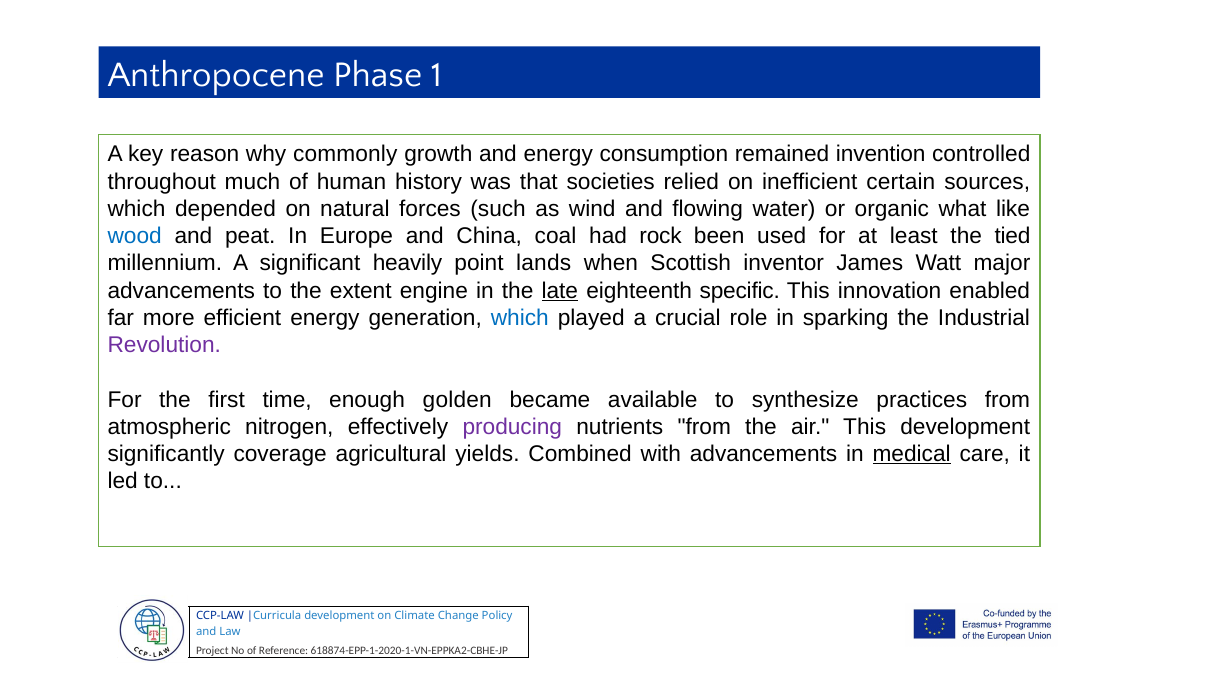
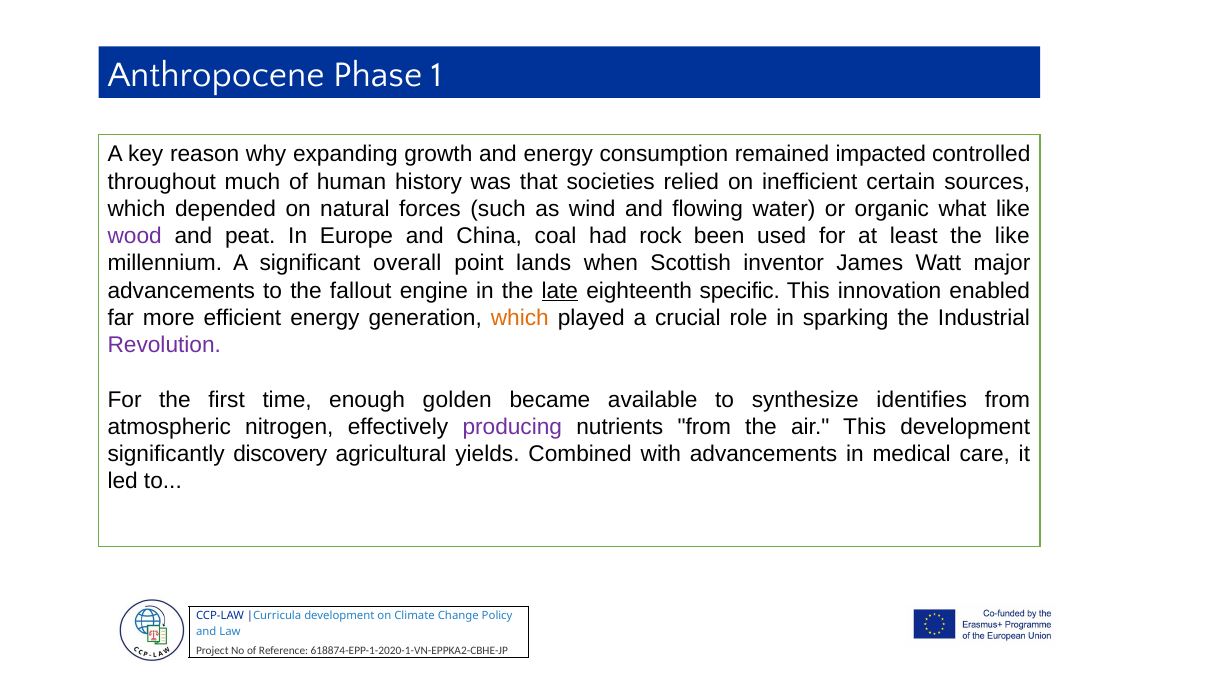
commonly: commonly -> expanding (345, 154)
invention: invention -> impacted (881, 154)
wood colour: blue -> purple (135, 236)
the tied: tied -> like (1012, 236)
heavily: heavily -> overall (407, 263)
extent: extent -> fallout (361, 290)
which colour: blue -> orange (520, 318)
practices: practices -> identifies (922, 399)
coverage: coverage -> discovery (280, 454)
medical underline: present -> none (912, 454)
